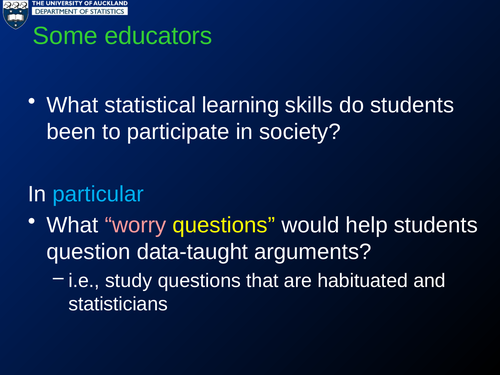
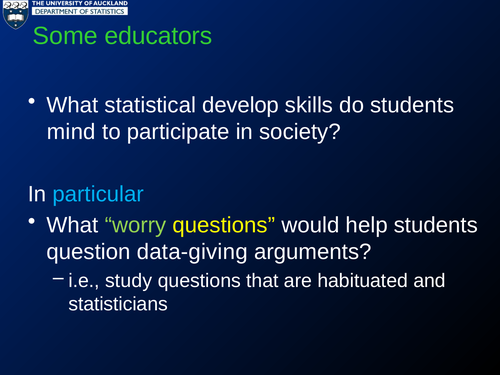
learning: learning -> develop (241, 105)
been: been -> mind (71, 132)
worry colour: pink -> light green (136, 225)
data-taught: data-taught -> data-giving (192, 252)
